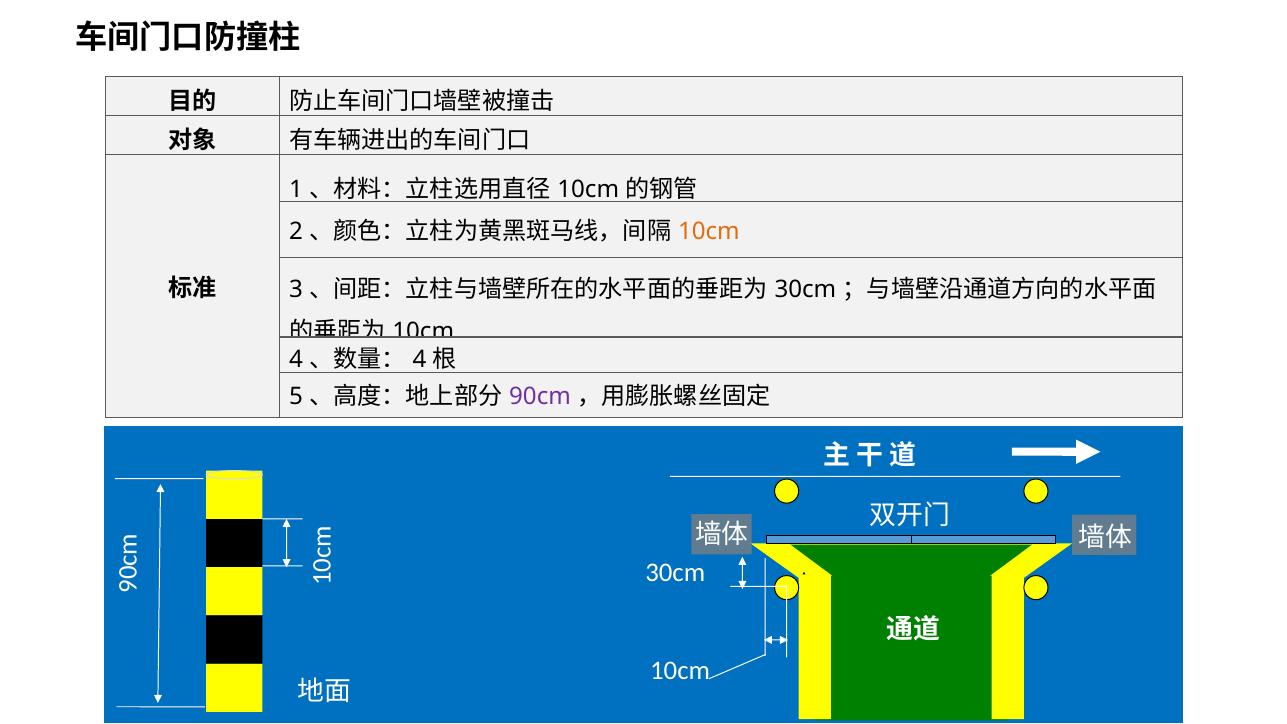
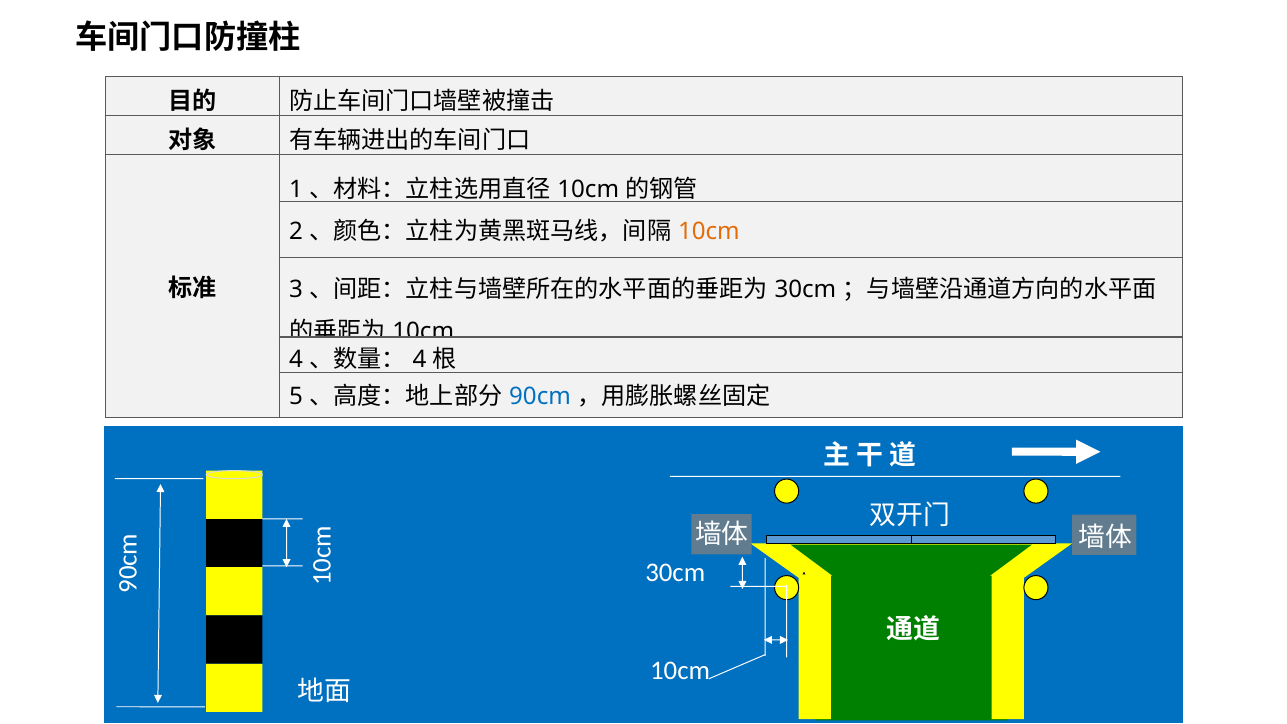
90cm colour: purple -> blue (540, 397)
